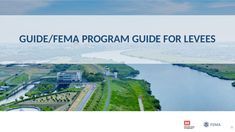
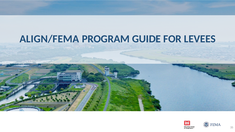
GUIDE/FEMA: GUIDE/FEMA -> ALIGN/FEMA (49, 39)
